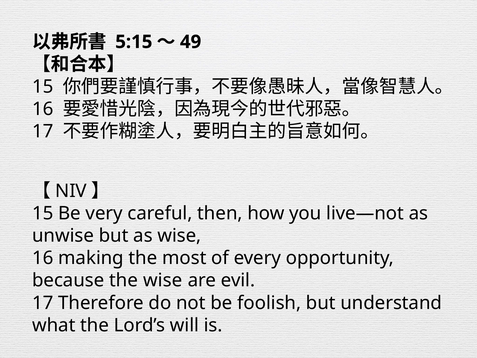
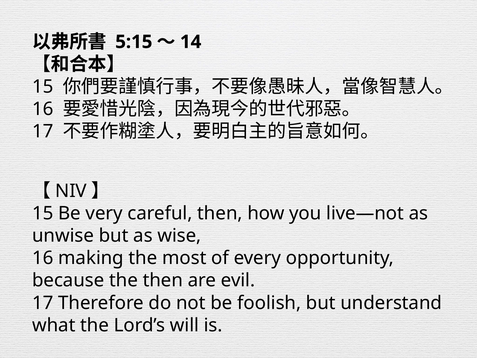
49: 49 -> 14 (191, 42)
the wise: wise -> then (163, 280)
